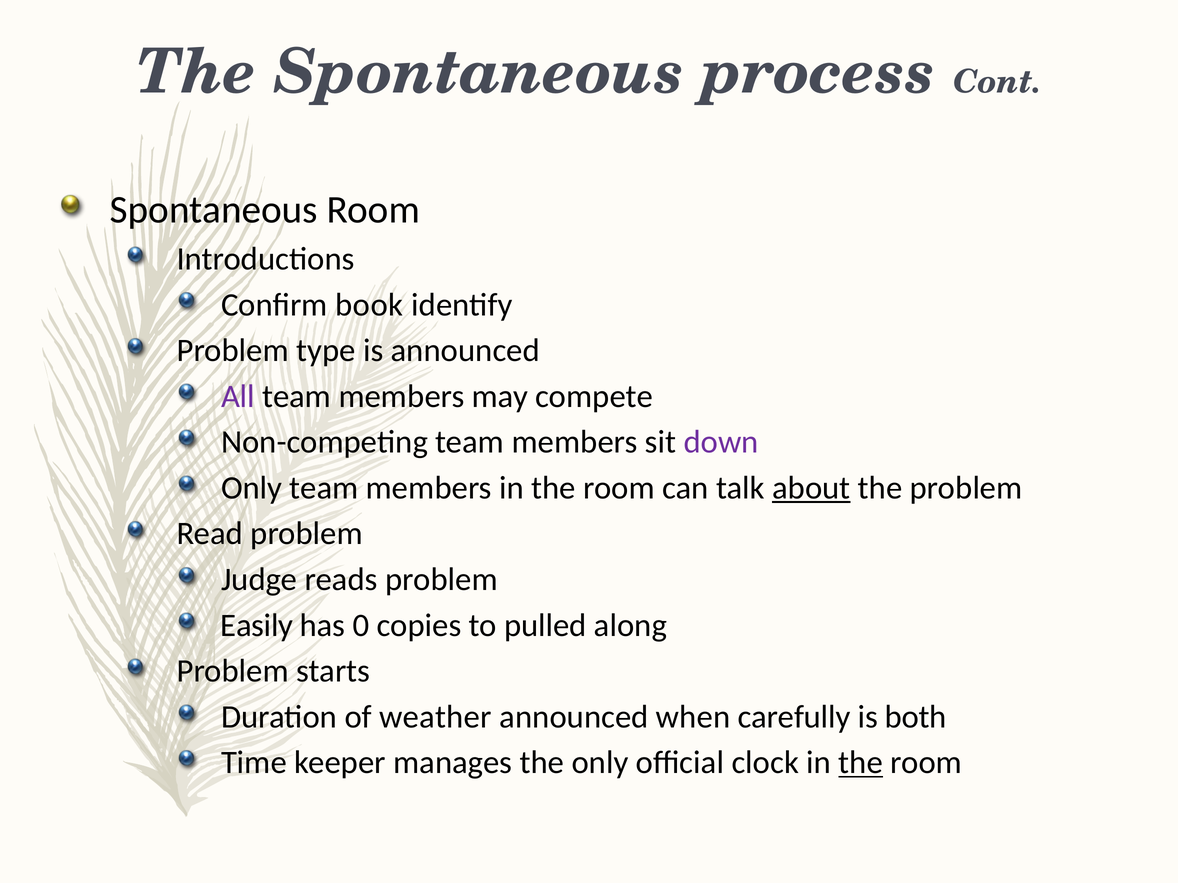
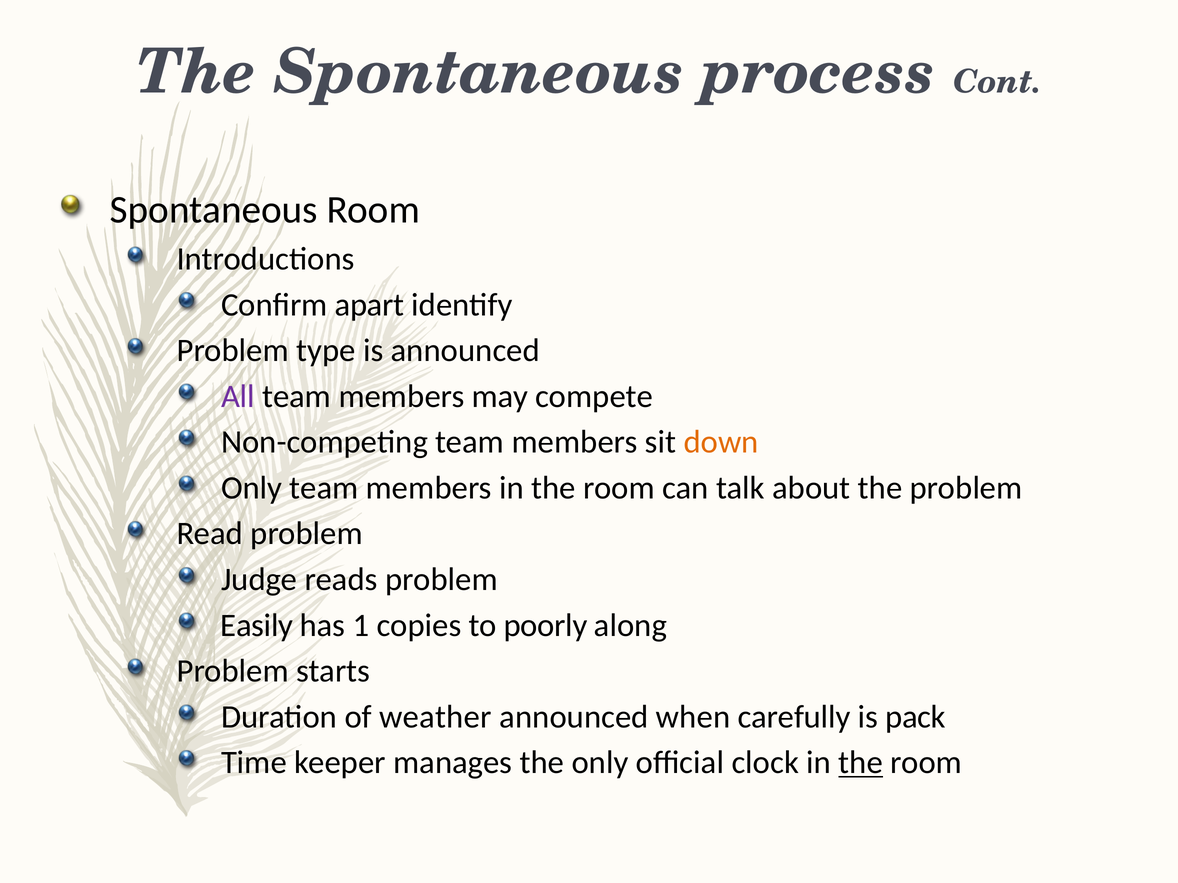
book: book -> apart (370, 305)
down colour: purple -> orange (721, 442)
about underline: present -> none (811, 488)
0: 0 -> 1 (361, 626)
pulled: pulled -> poorly (545, 626)
both: both -> pack (916, 717)
